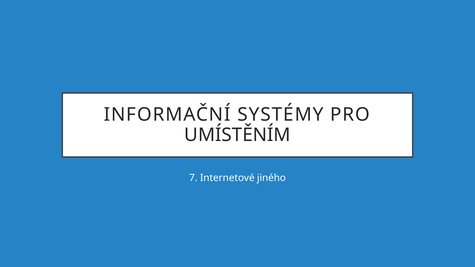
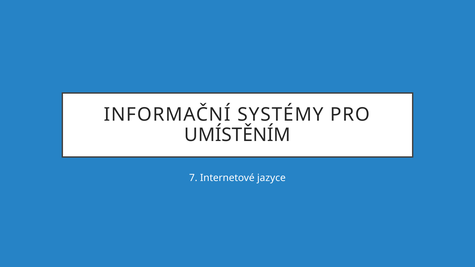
jiného: jiného -> jazyce (271, 178)
